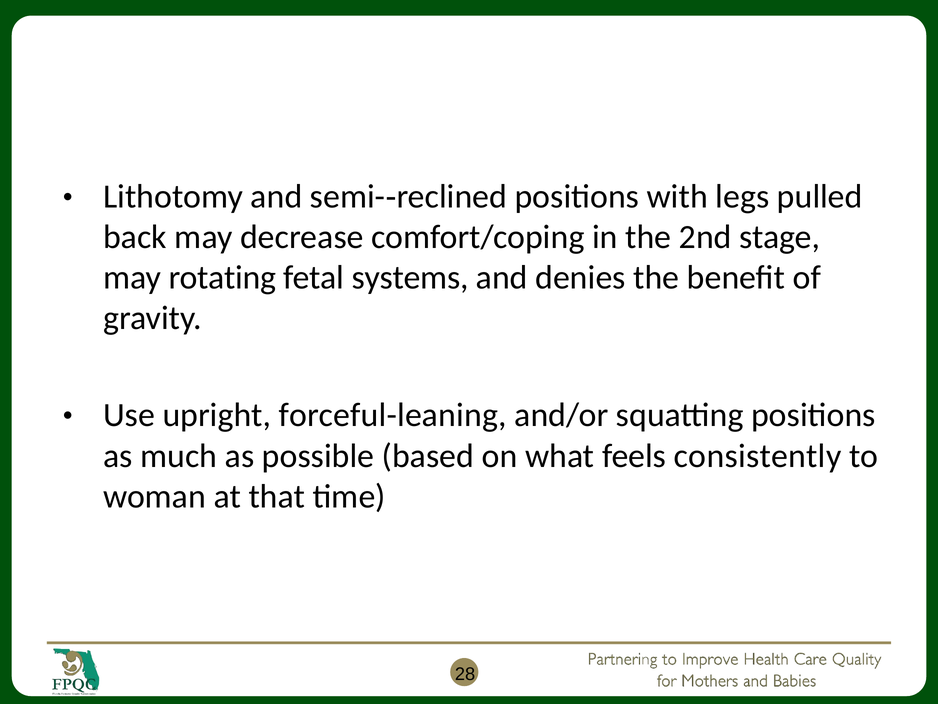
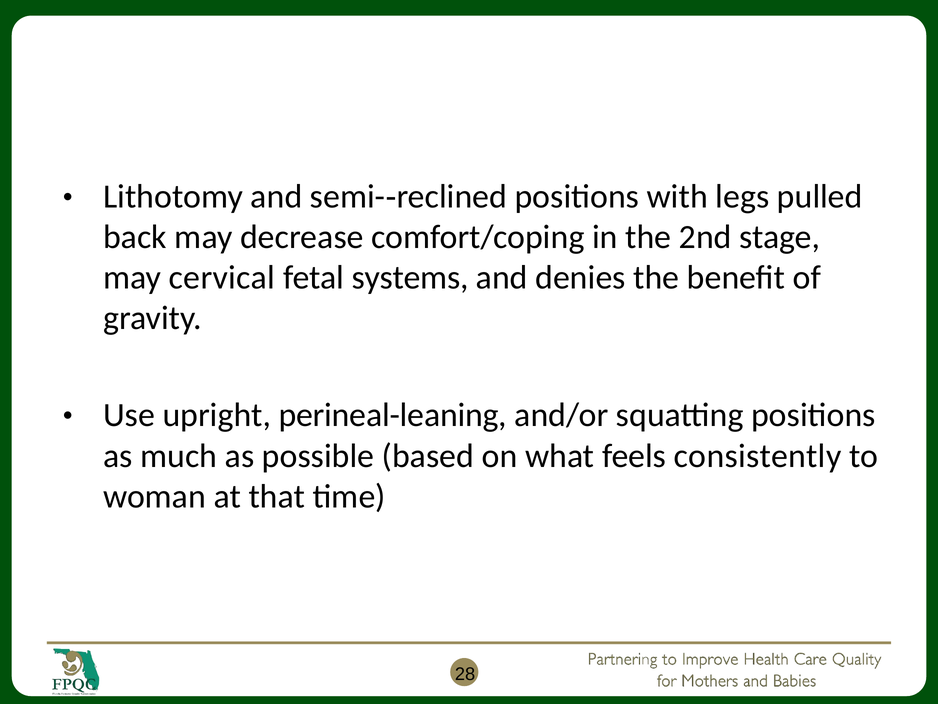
rotating: rotating -> cervical (222, 277)
forceful-leaning: forceful-leaning -> perineal-leaning (393, 415)
